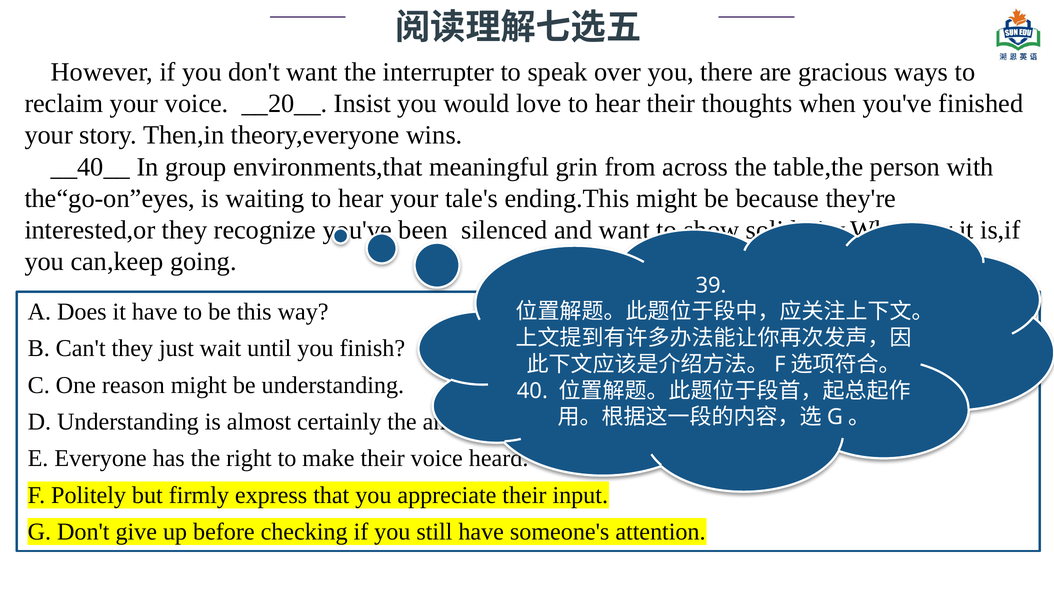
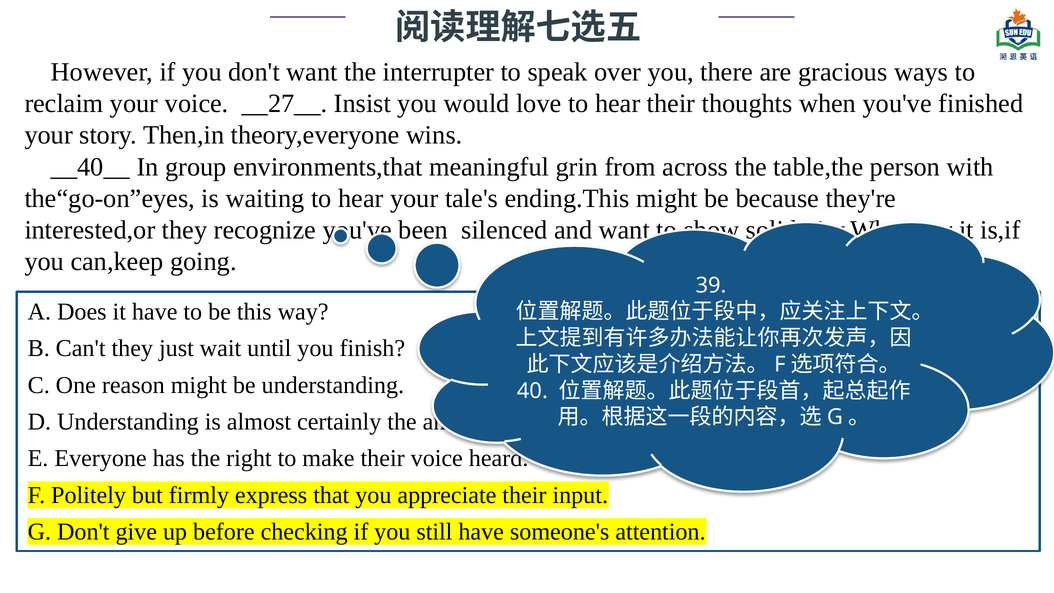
__20__: __20__ -> __27__ (284, 104)
